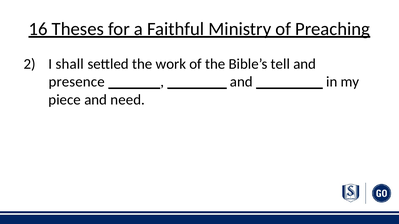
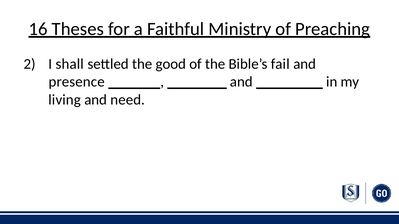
work: work -> good (171, 64)
tell: tell -> fail (280, 64)
piece: piece -> living (65, 100)
